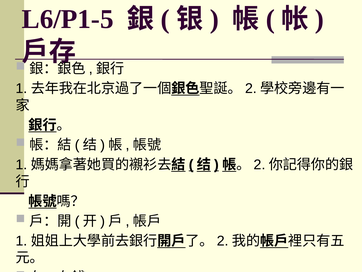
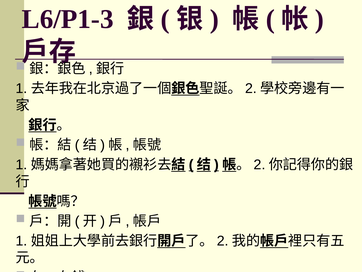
L6/P1-5: L6/P1-5 -> L6/P1-3 (68, 19)
